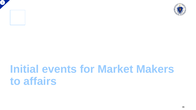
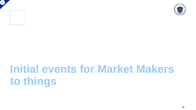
affairs: affairs -> things (40, 81)
